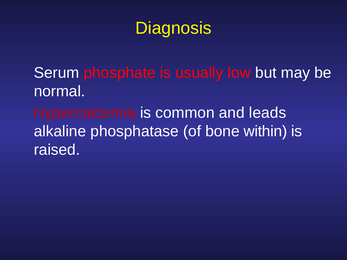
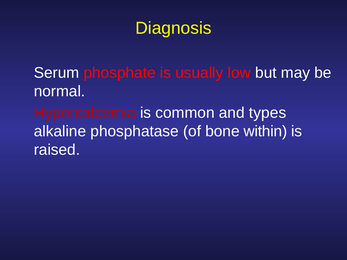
leads: leads -> types (268, 113)
